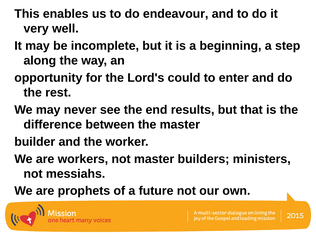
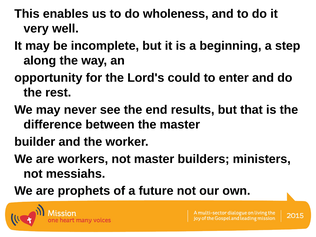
endeavour: endeavour -> wholeness (176, 14)
